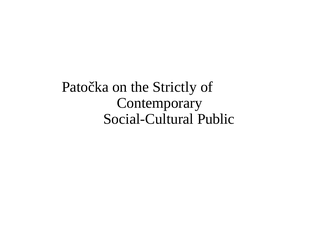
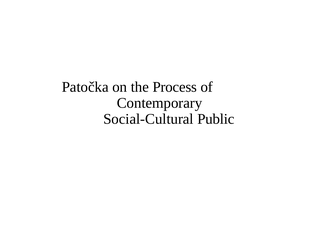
Strictly: Strictly -> Process (175, 87)
